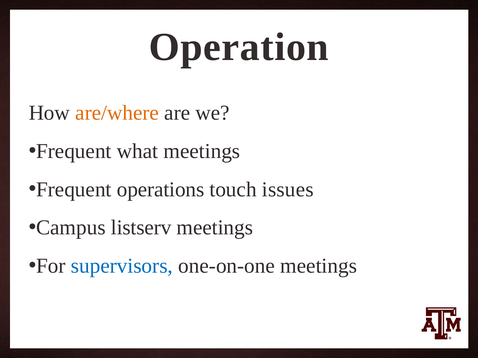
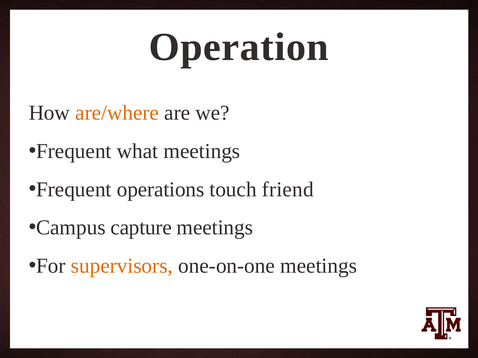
issues: issues -> friend (288, 190)
listserv: listserv -> capture (141, 228)
supervisors colour: blue -> orange (122, 266)
